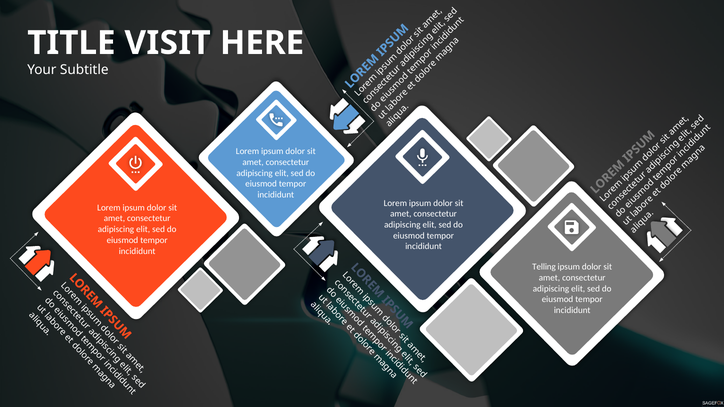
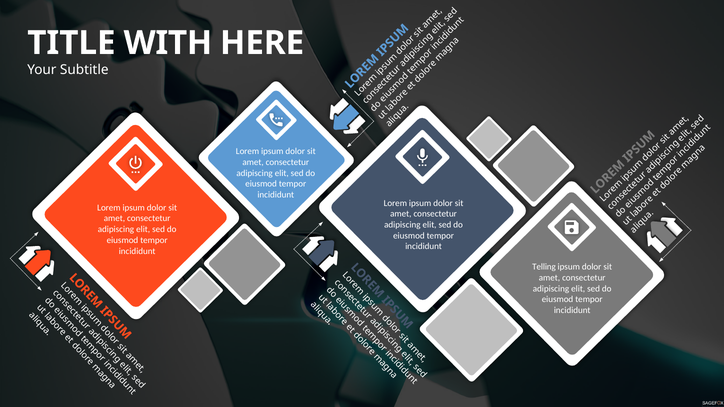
VISIT: VISIT -> WITH (168, 43)
